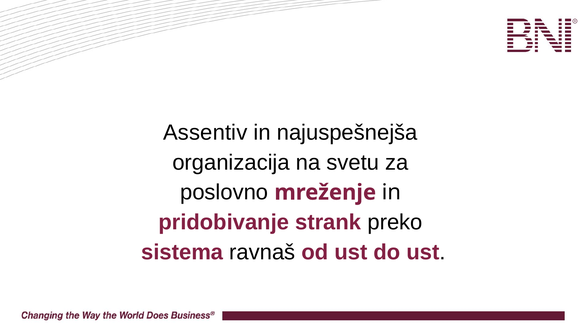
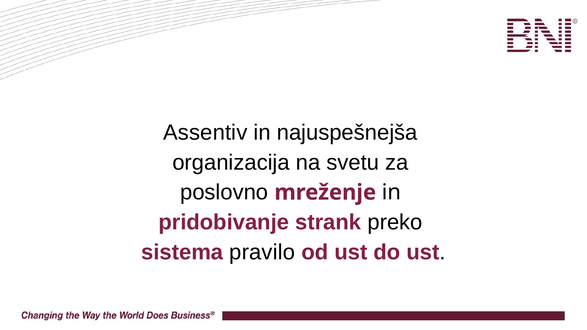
ravnaš: ravnaš -> pravilo (262, 252)
